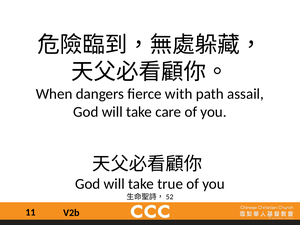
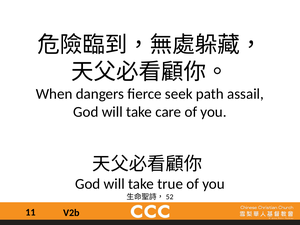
with: with -> seek (179, 94)
